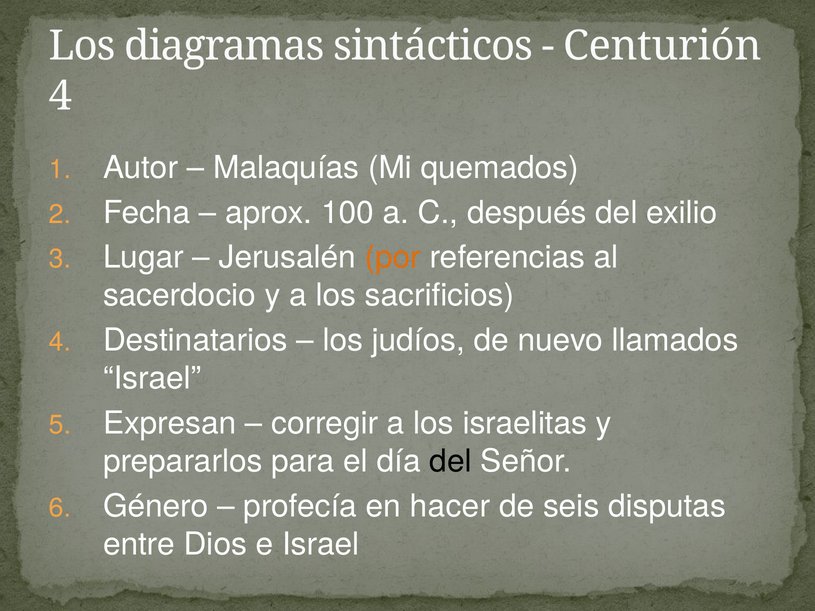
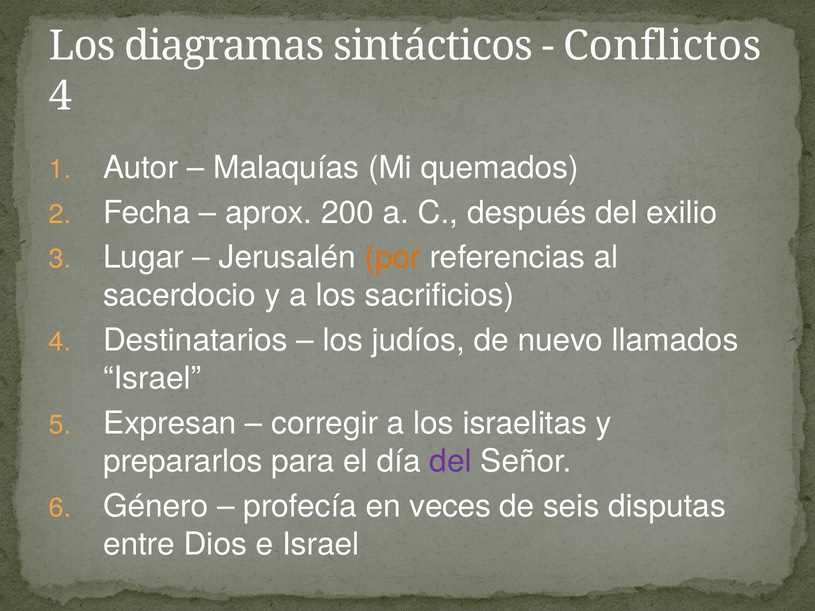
Centurión: Centurión -> Conflictos (662, 46)
100: 100 -> 200 (348, 213)
del colour: black -> purple (451, 461)
hacer: hacer -> veces (450, 506)
